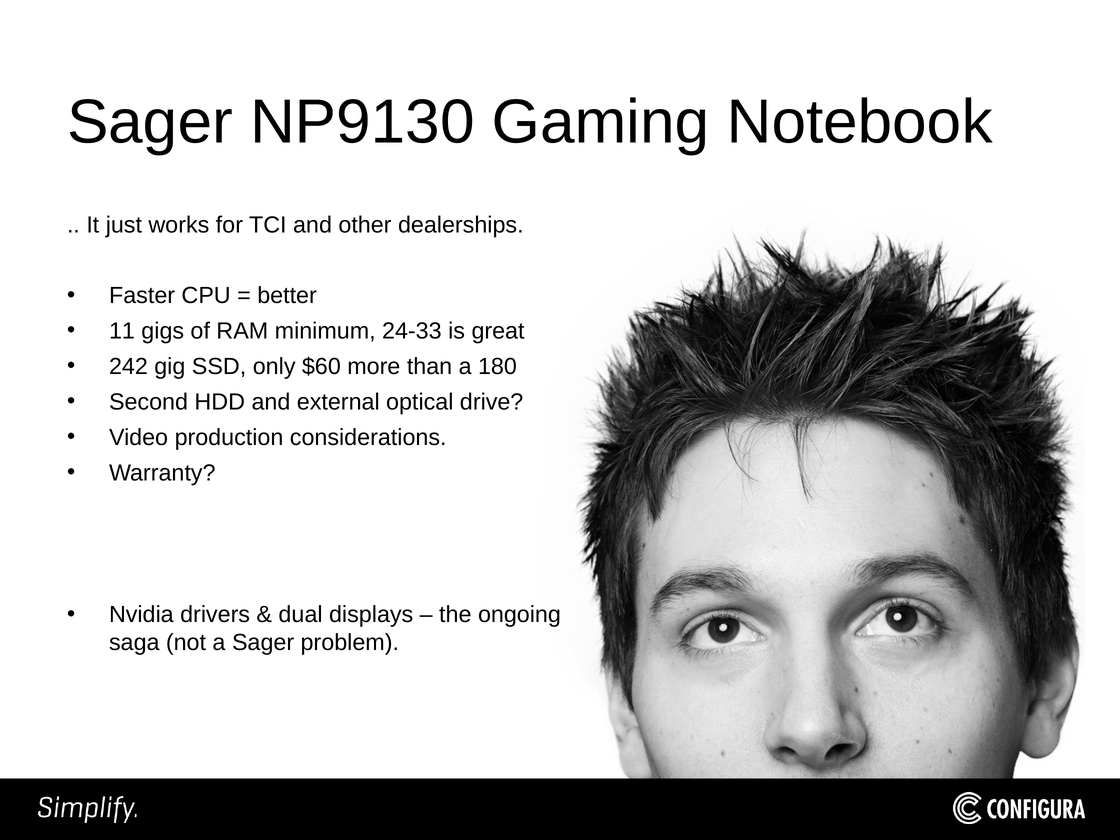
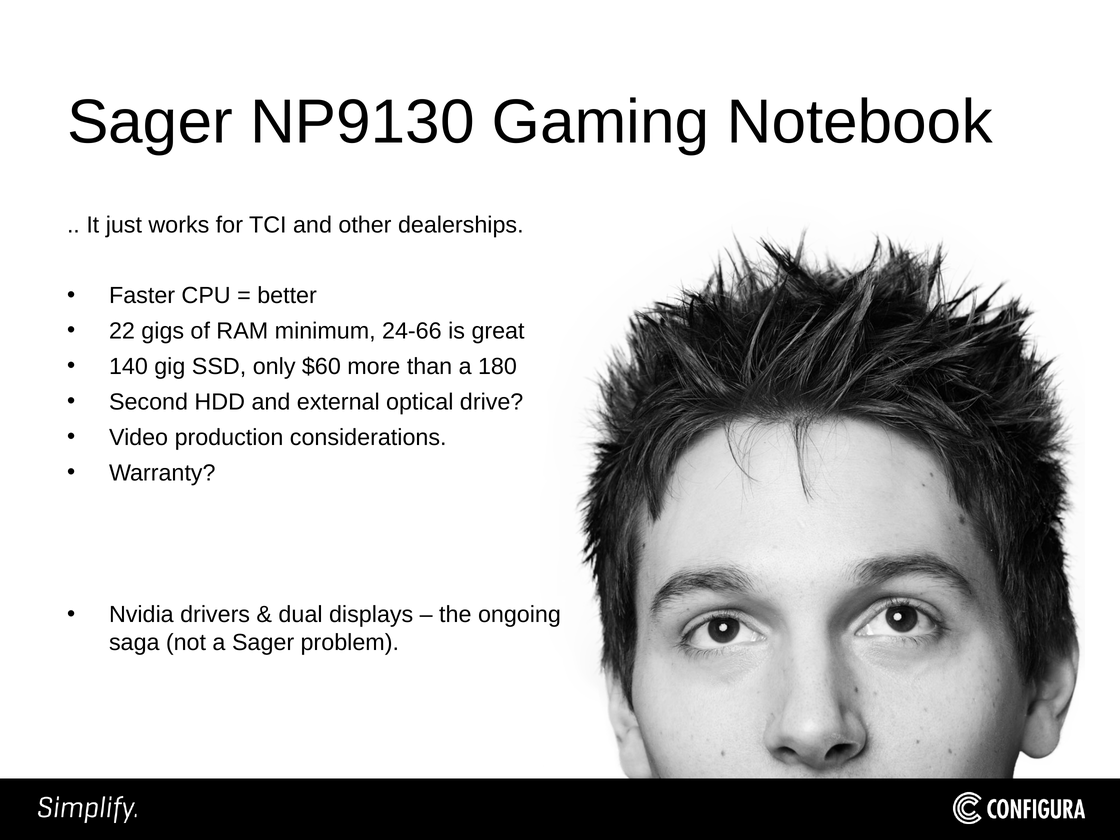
11: 11 -> 22 (122, 331)
24-33: 24-33 -> 24-66 (412, 331)
242: 242 -> 140 (128, 367)
